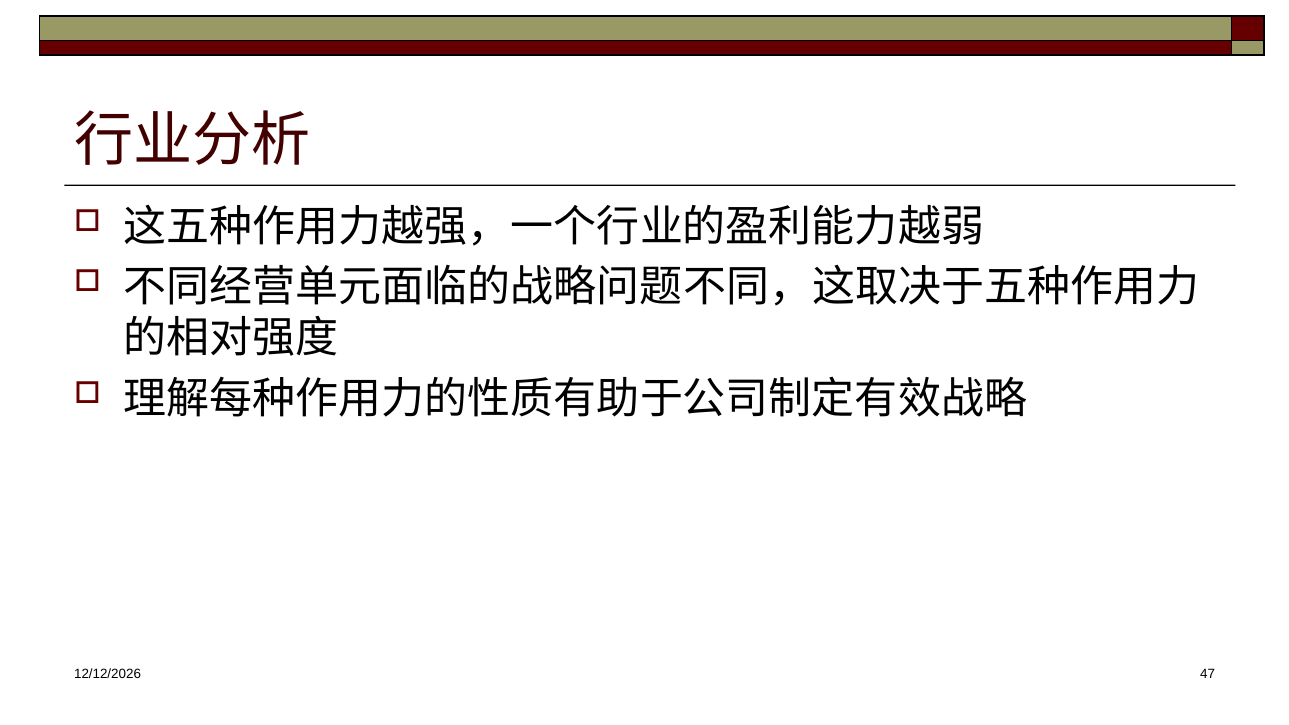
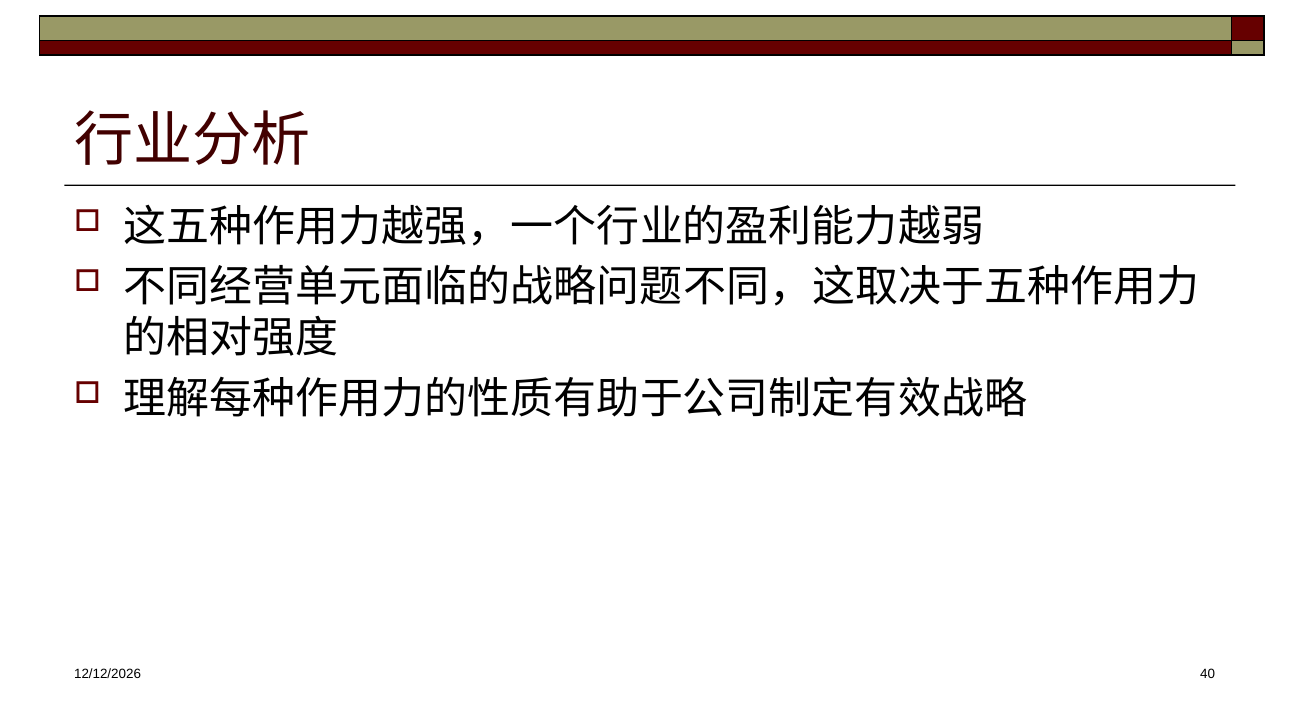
47: 47 -> 40 (1208, 674)
